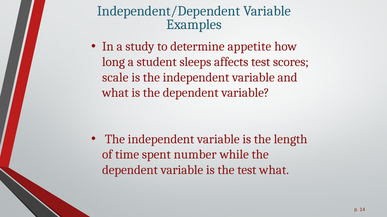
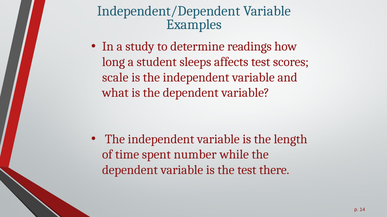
appetite: appetite -> readings (249, 47)
test what: what -> there (274, 170)
